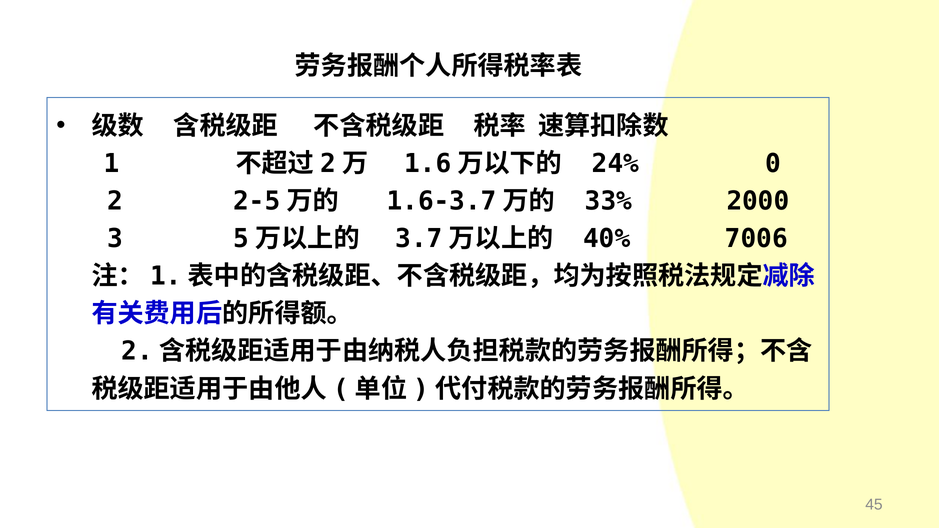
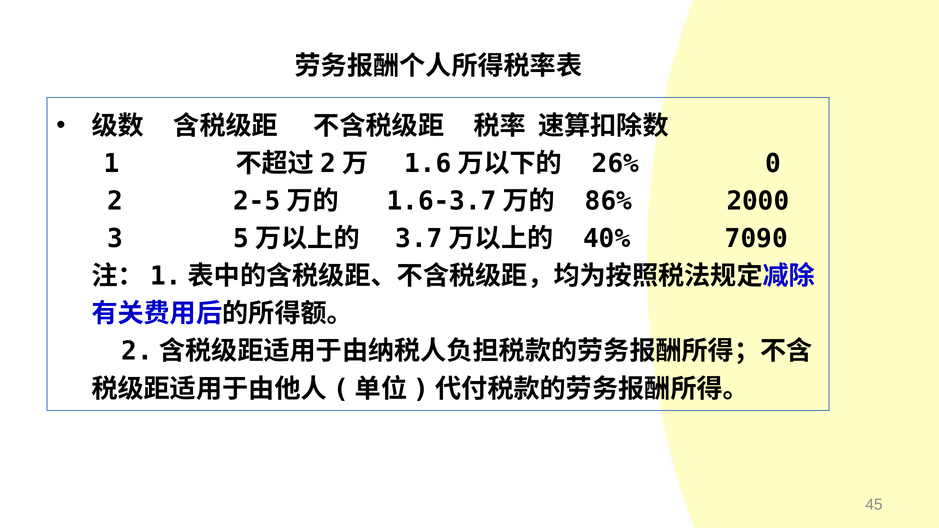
24%: 24% -> 26% (616, 164)
33%: 33% -> 86% (609, 201)
7006: 7006 -> 7090 (756, 239)
